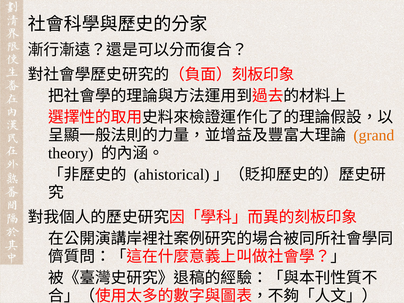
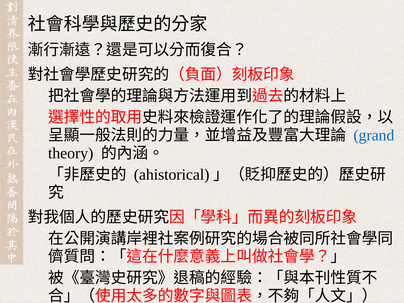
grand colour: orange -> blue (374, 135)
